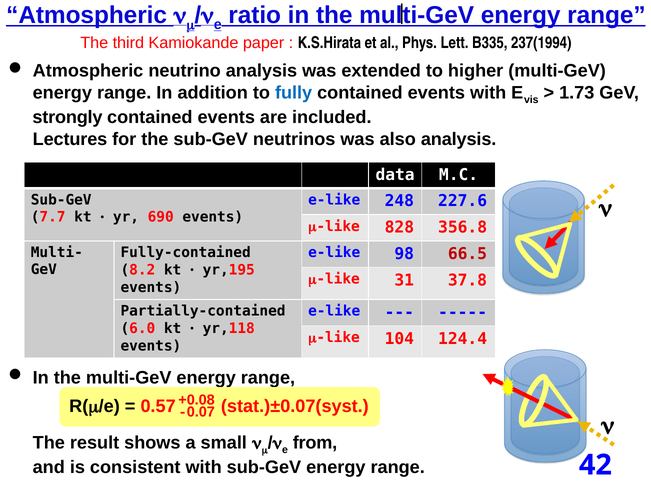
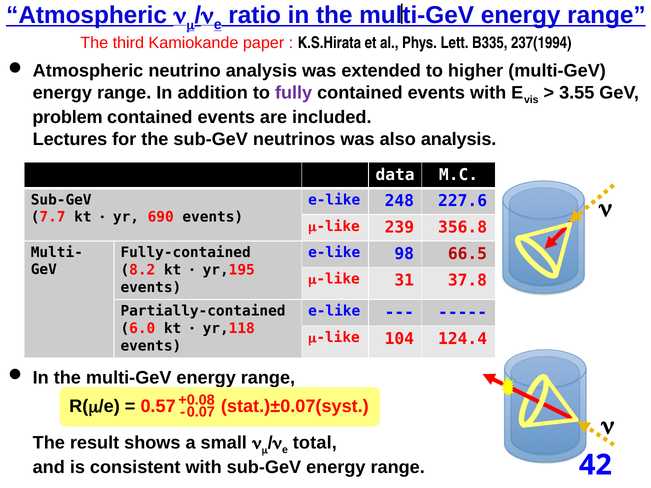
fully colour: blue -> purple (294, 93)
1.73: 1.73 -> 3.55 (577, 93)
strongly: strongly -> problem (67, 117)
828: 828 -> 239 (399, 228)
from: from -> total (315, 443)
